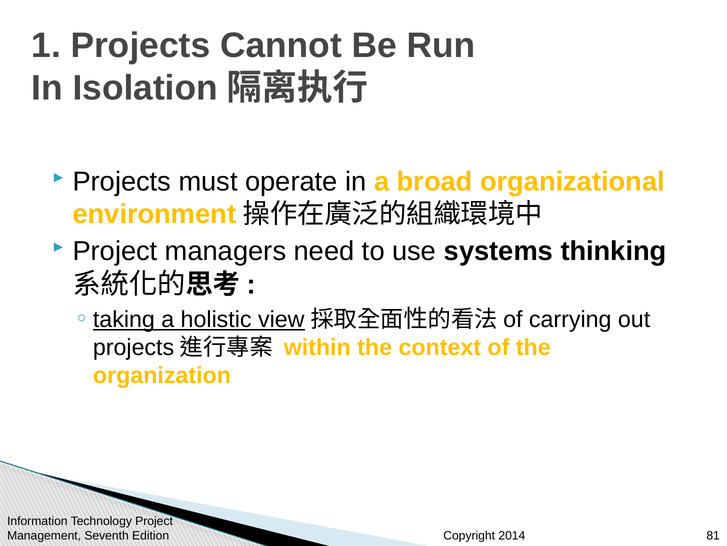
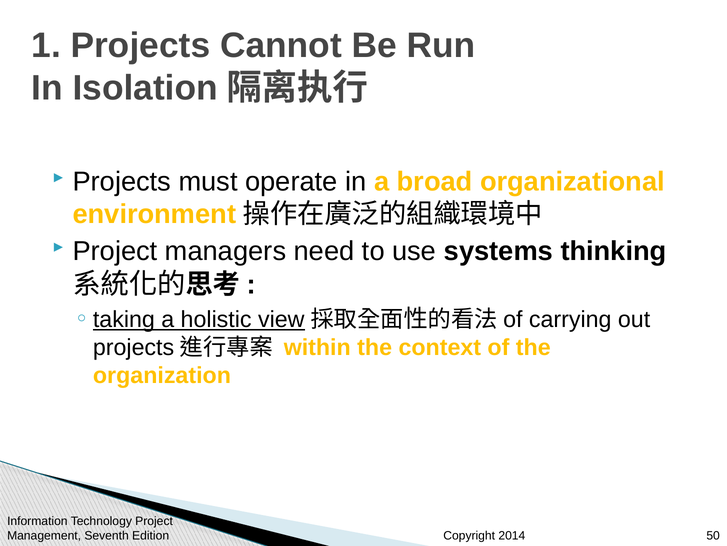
81: 81 -> 50 (713, 535)
